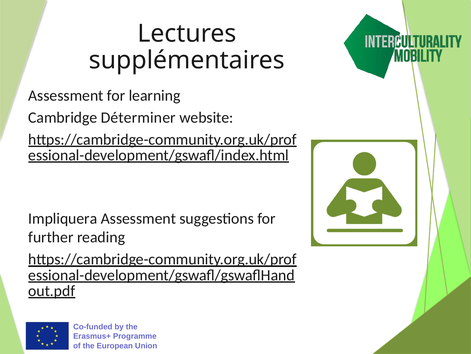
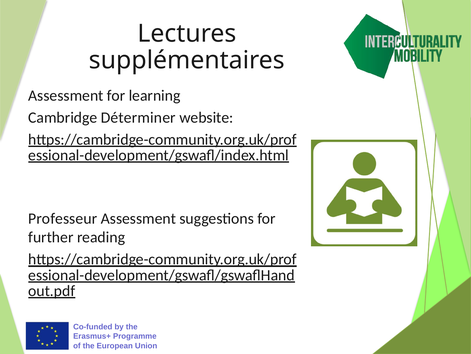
Impliquera: Impliquera -> Professeur (63, 218)
